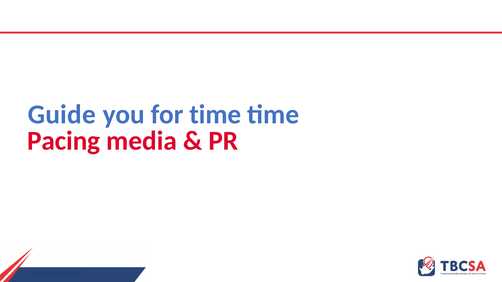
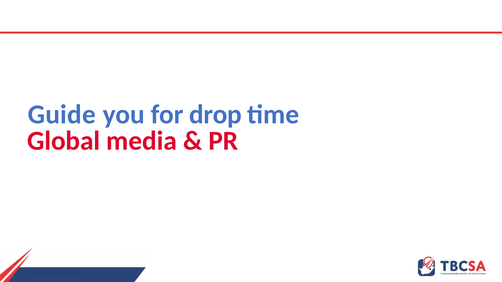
for time: time -> drop (216, 115)
Pacing: Pacing -> Global (64, 141)
